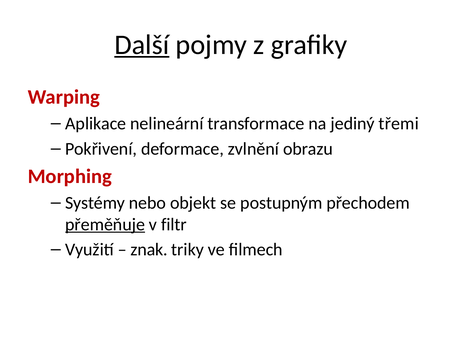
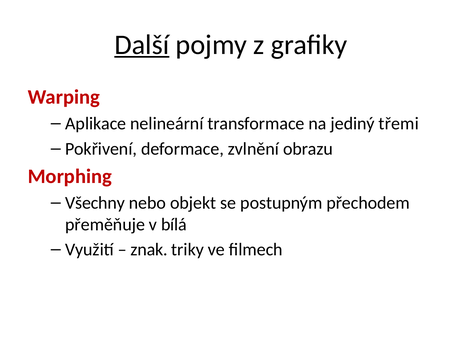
Systémy: Systémy -> Všechny (95, 203)
přeměňuje underline: present -> none (105, 224)
filtr: filtr -> bílá (174, 224)
